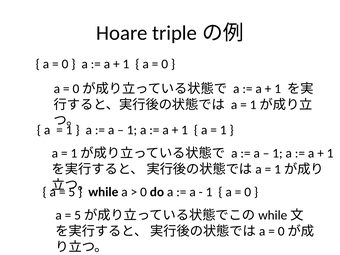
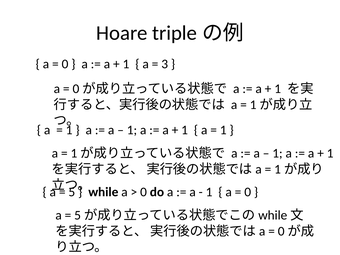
0: 0 -> 3 (165, 64)
